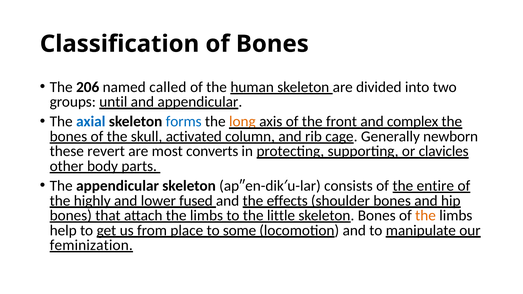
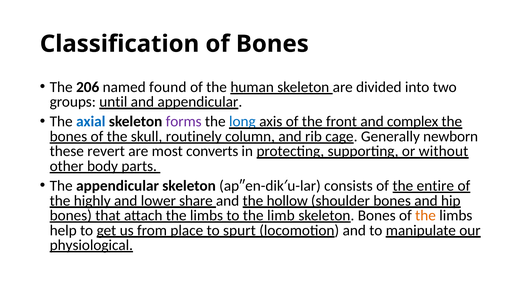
called: called -> found (168, 87)
forms colour: blue -> purple (184, 122)
long colour: orange -> blue (242, 122)
activated: activated -> routinely (194, 137)
clavicles: clavicles -> without (444, 151)
fused: fused -> share (196, 201)
effects: effects -> hollow (287, 201)
little: little -> limb (281, 216)
some: some -> spurt (239, 230)
feminization: feminization -> physiological (91, 245)
